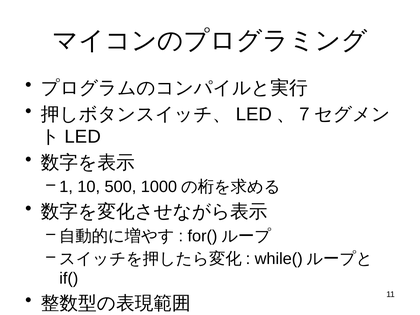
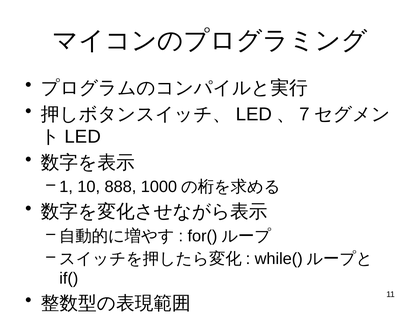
500: 500 -> 888 (120, 187)
